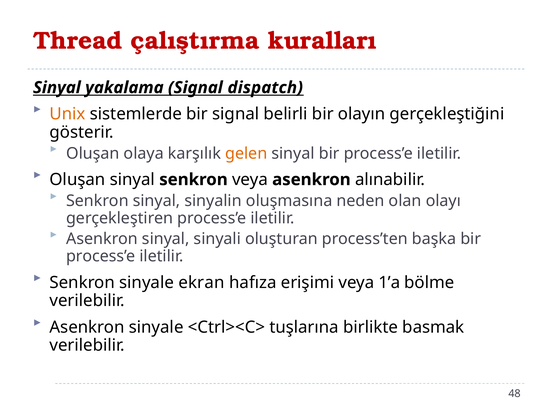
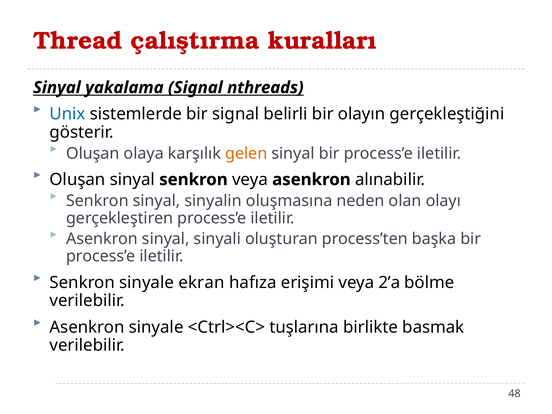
dispatch: dispatch -> nthreads (265, 88)
Unix colour: orange -> blue (68, 114)
1’a: 1’a -> 2’a (389, 282)
